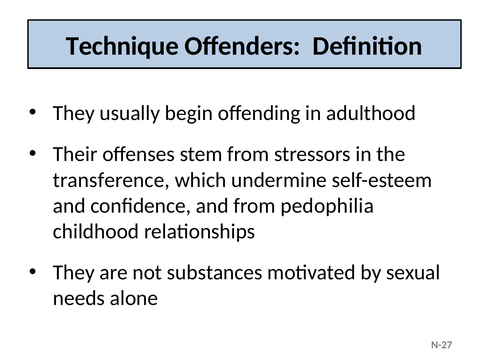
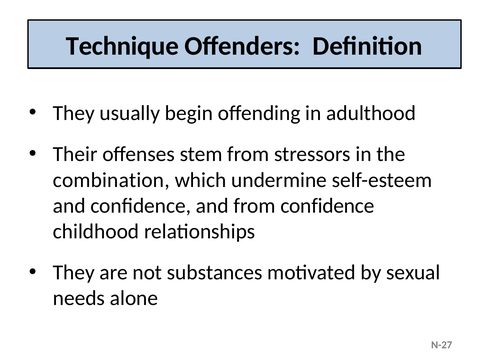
transference: transference -> combination (111, 180)
from pedophilia: pedophilia -> confidence (327, 205)
